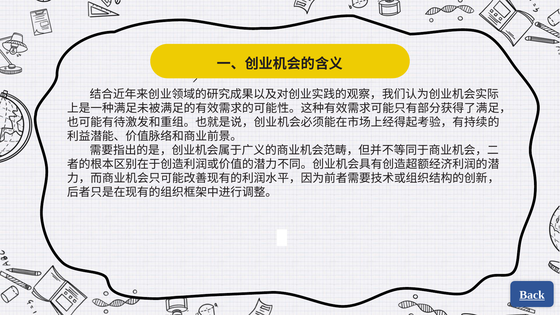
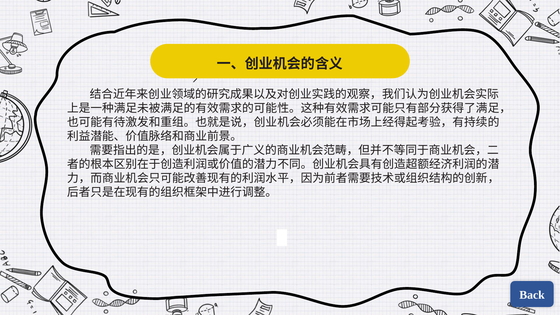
Back underline: present -> none (532, 295)
